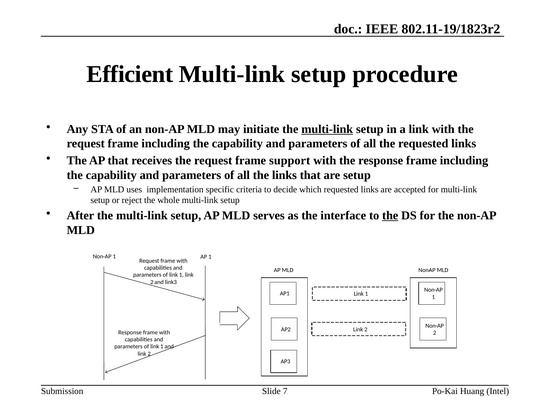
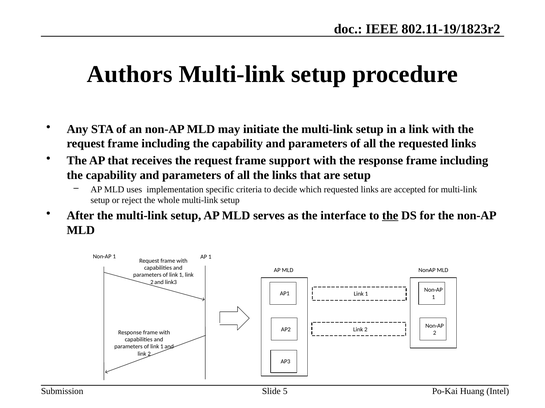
Efficient: Efficient -> Authors (130, 74)
multi-link underline: present -> none (327, 129)
7: 7 -> 5 (285, 392)
